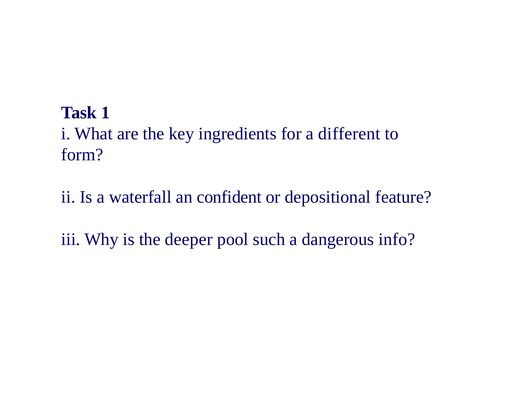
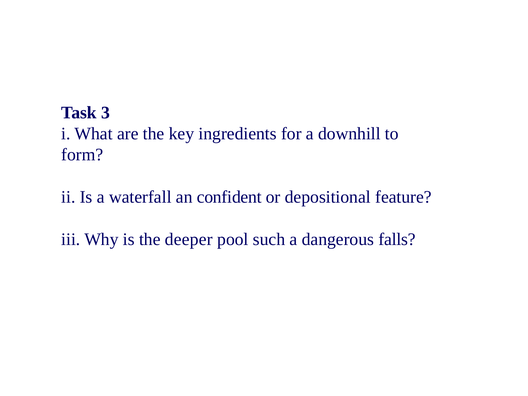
1: 1 -> 3 (106, 113)
different: different -> downhill (349, 134)
info: info -> falls (397, 239)
